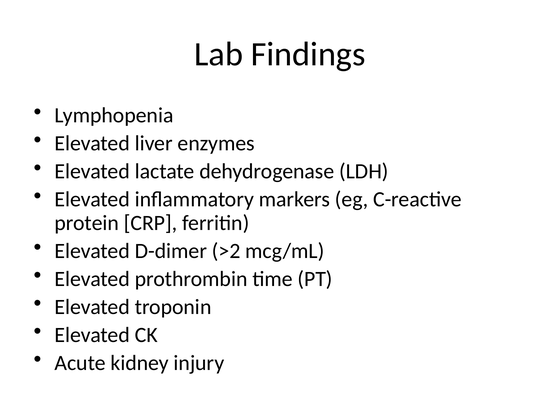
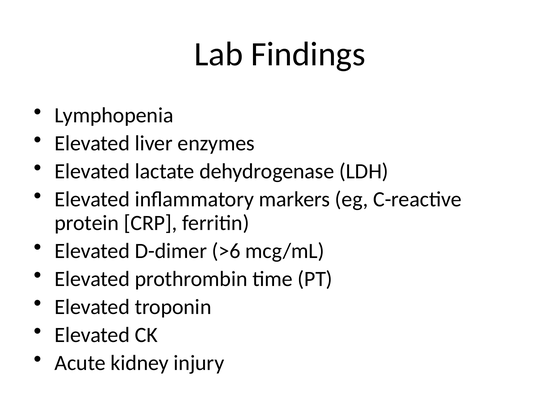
>2: >2 -> >6 (226, 251)
